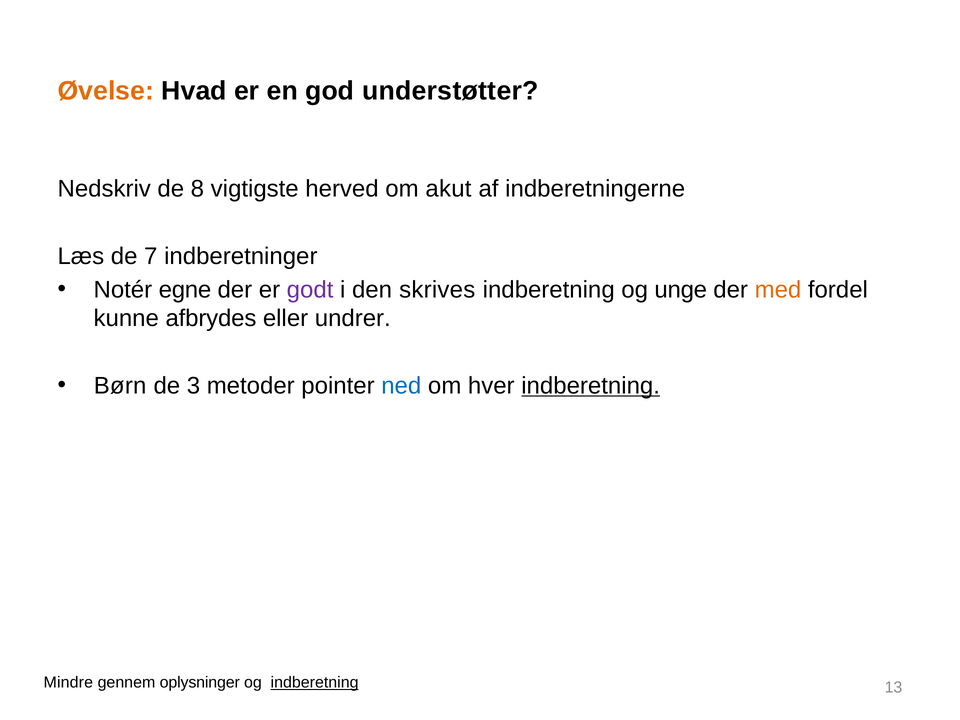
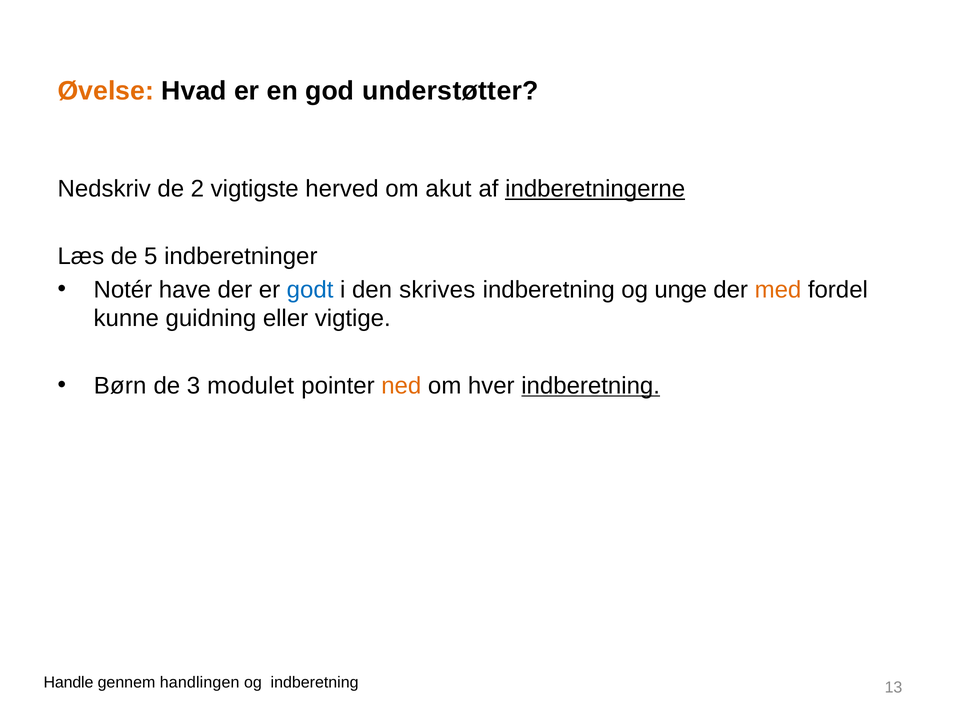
8: 8 -> 2 (197, 189)
indberetningerne underline: none -> present (595, 189)
7: 7 -> 5 (151, 256)
egne: egne -> have (185, 290)
godt colour: purple -> blue (310, 290)
afbrydes: afbrydes -> guidning (211, 318)
undrer: undrer -> vigtige (353, 318)
metoder: metoder -> modulet (251, 386)
ned colour: blue -> orange (401, 386)
Mindre: Mindre -> Handle (68, 683)
oplysninger: oplysninger -> handlingen (200, 683)
indberetning underline: present -> none (315, 683)
